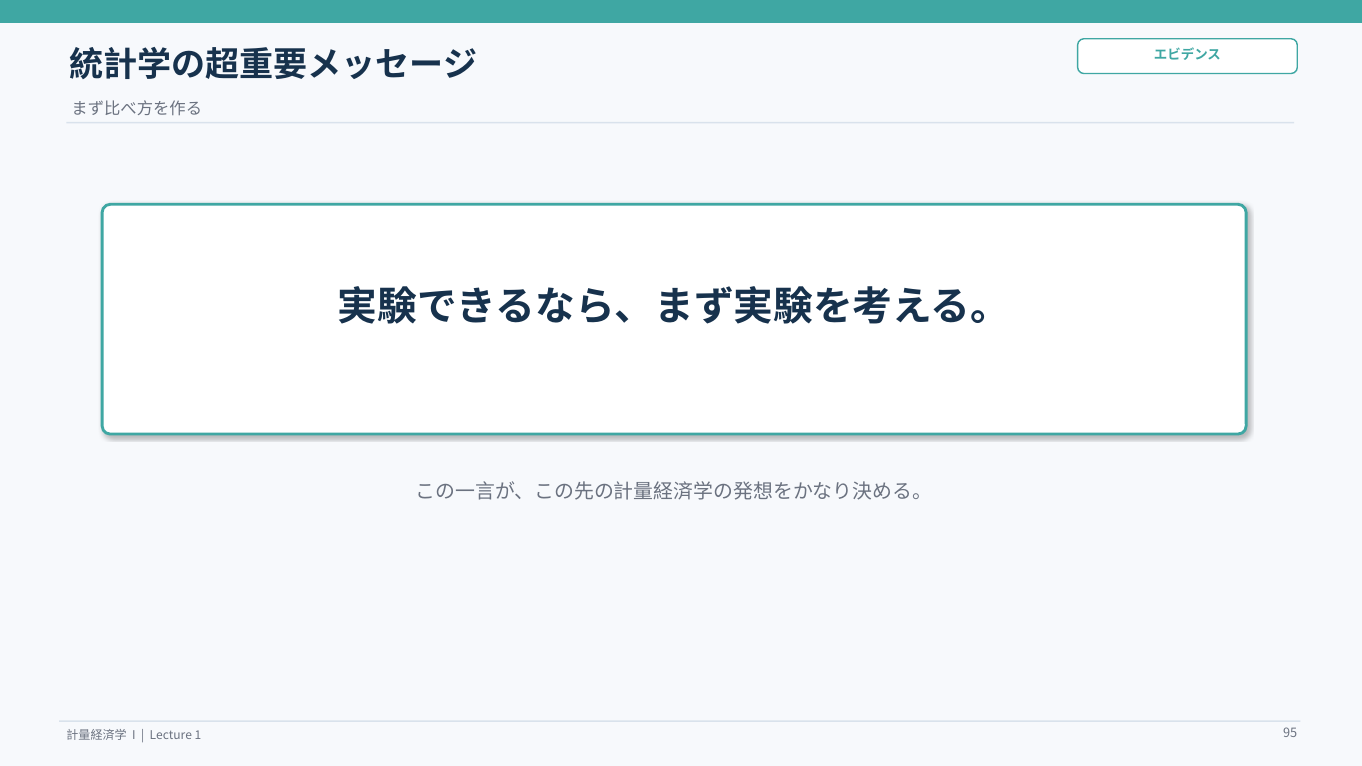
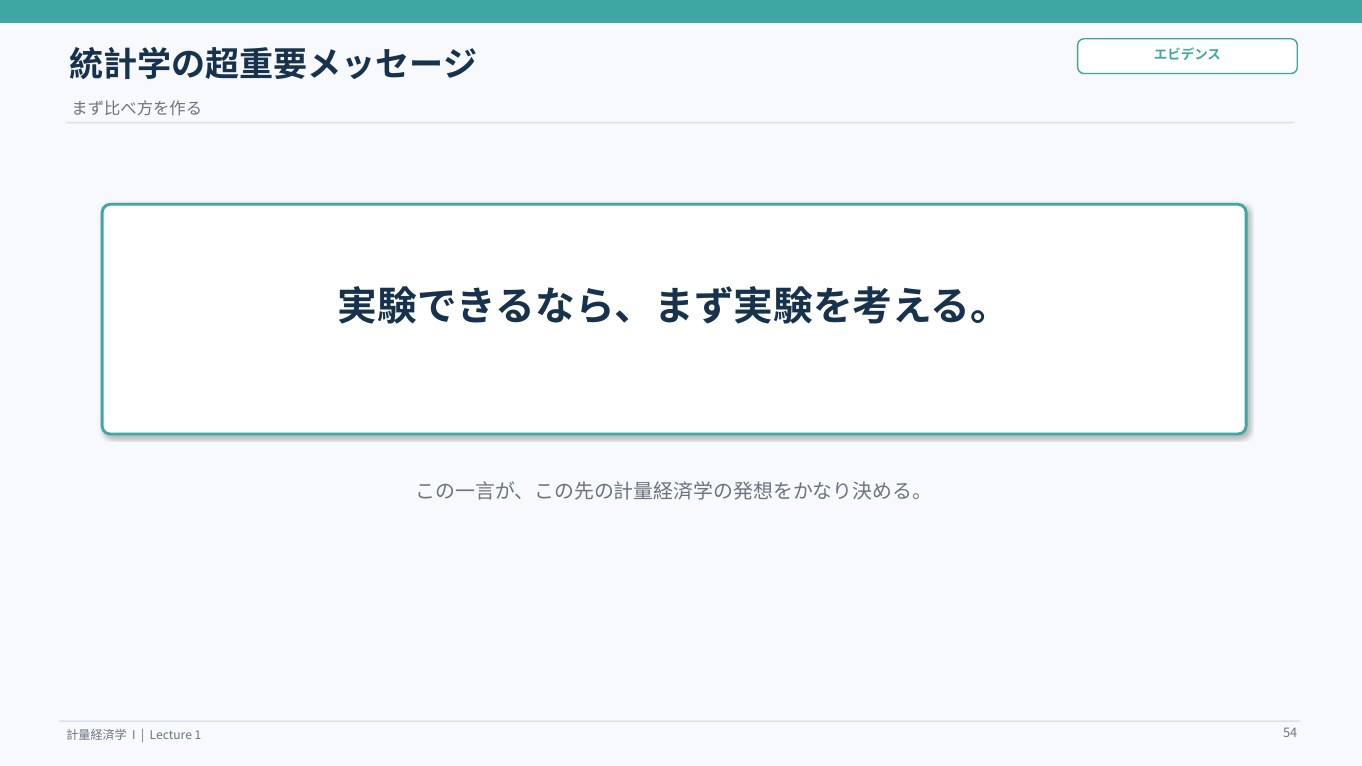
95: 95 -> 54 (1290, 733)
